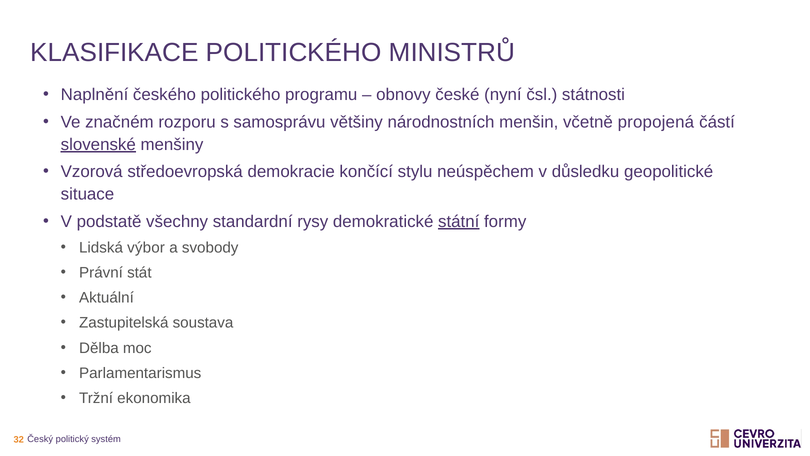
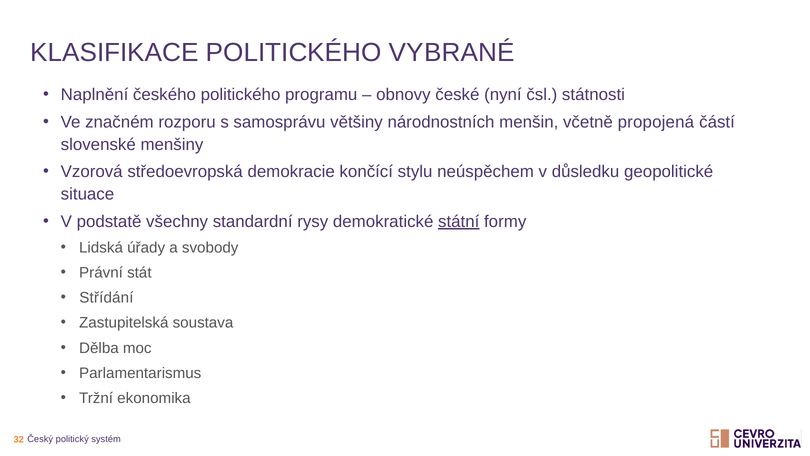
MINISTRŮ: MINISTRŮ -> VYBRANÉ (452, 53)
slovenské underline: present -> none (98, 144)
výbor: výbor -> úřady (146, 247)
Aktuální: Aktuální -> Střídání (106, 298)
